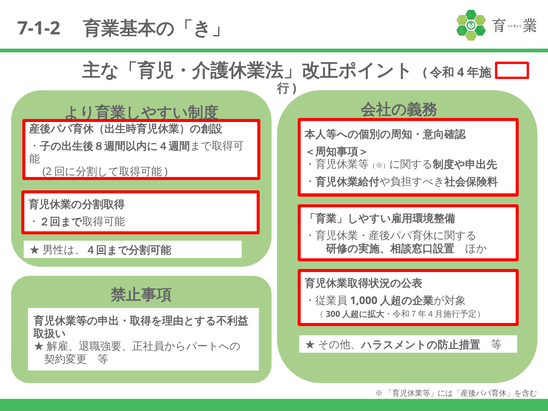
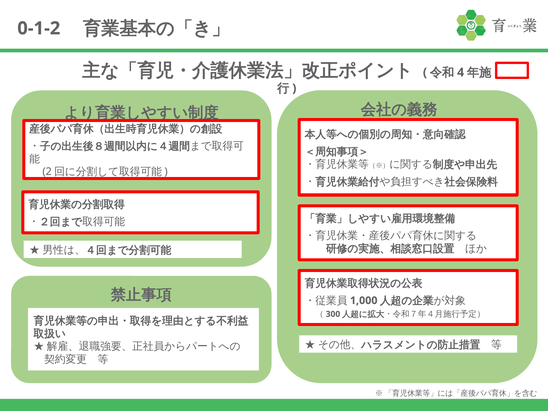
7-1-2: 7-1-2 -> 0-1-2 (39, 28)
